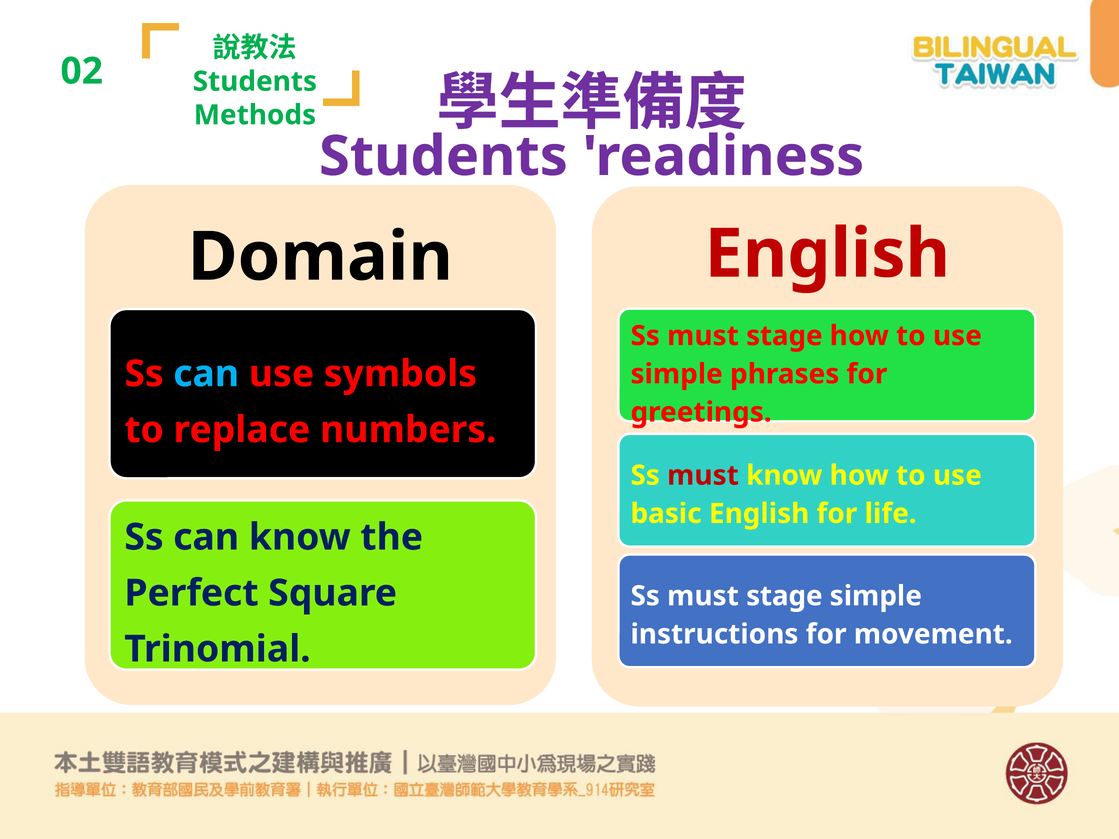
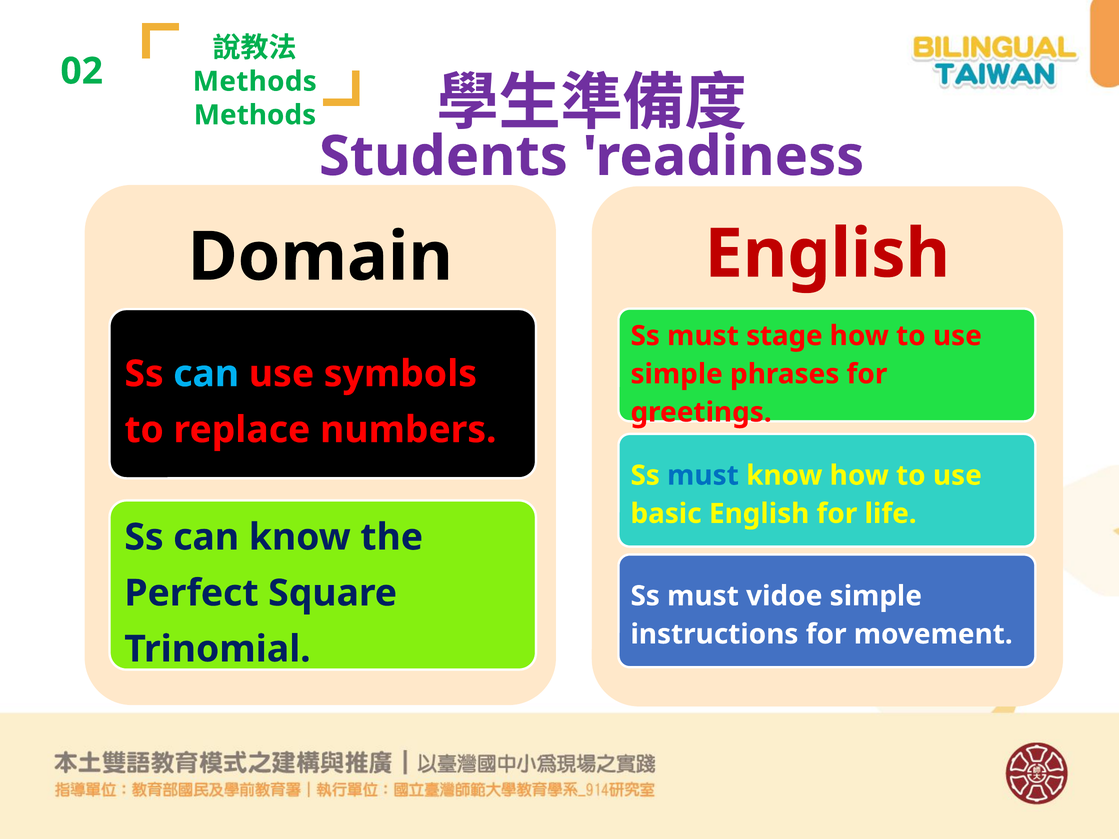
Students: Students -> Methods (255, 82)
must colour: red -> blue (703, 476)
stage: stage -> vidoe (784, 596)
